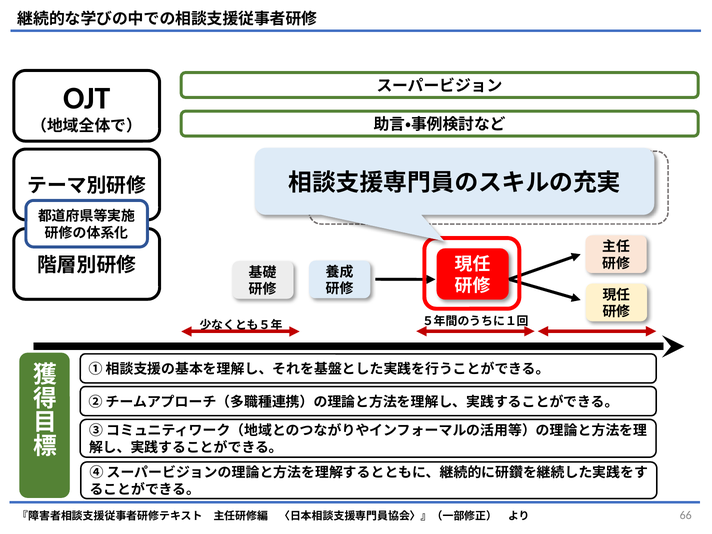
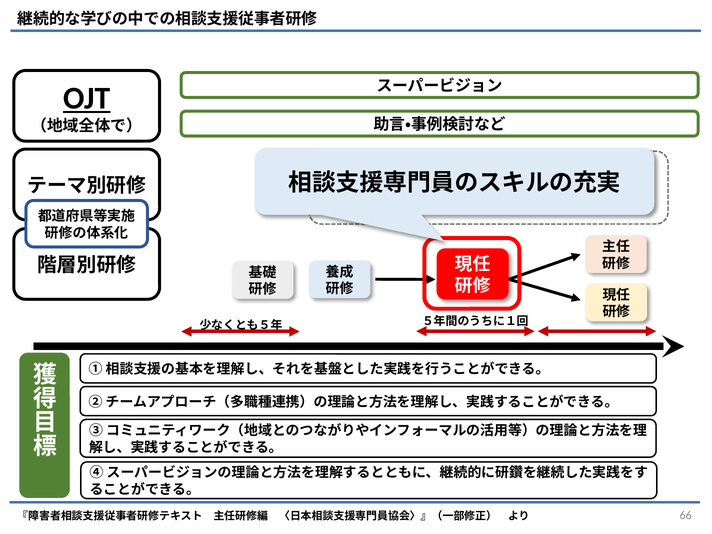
OJT underline: none -> present (87, 99)
